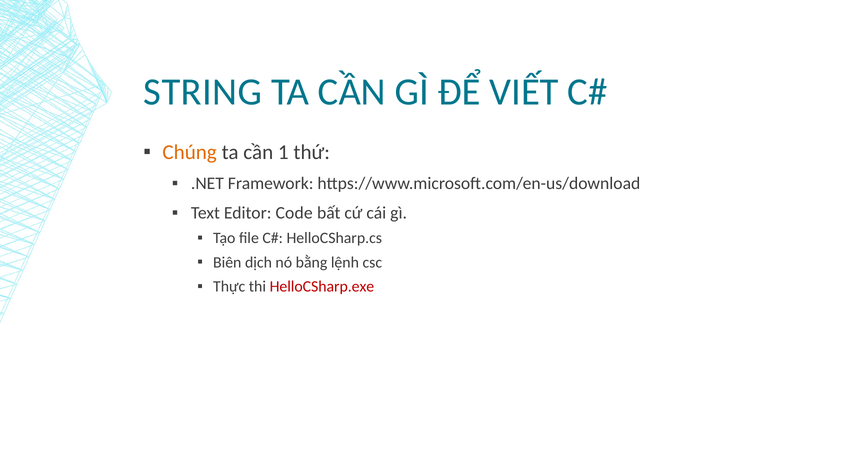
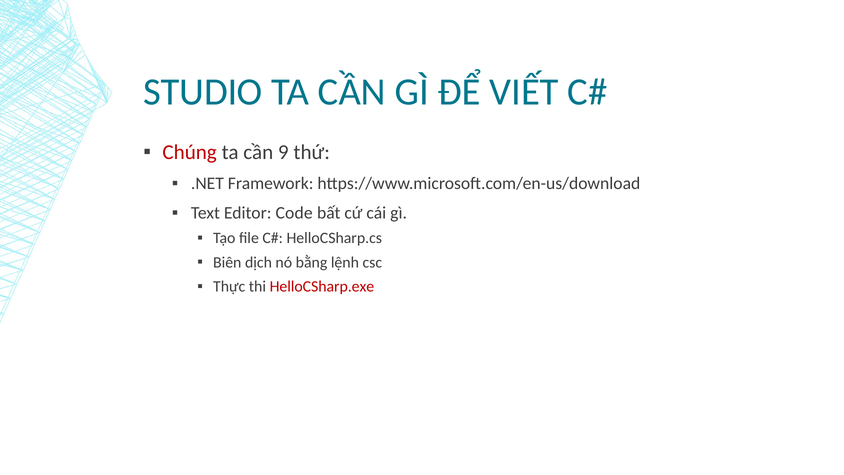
STRING: STRING -> STUDIO (203, 92)
Chúng colour: orange -> red (190, 152)
1: 1 -> 9 (283, 152)
